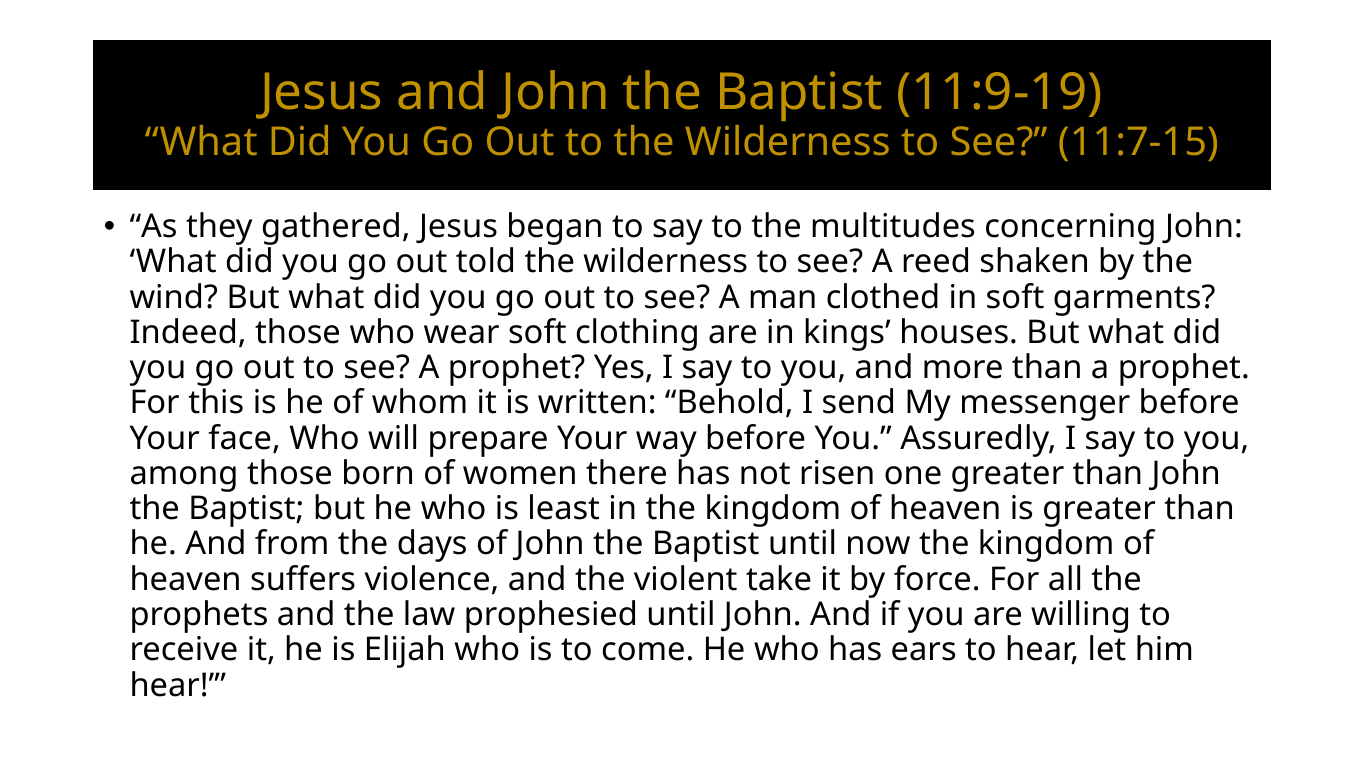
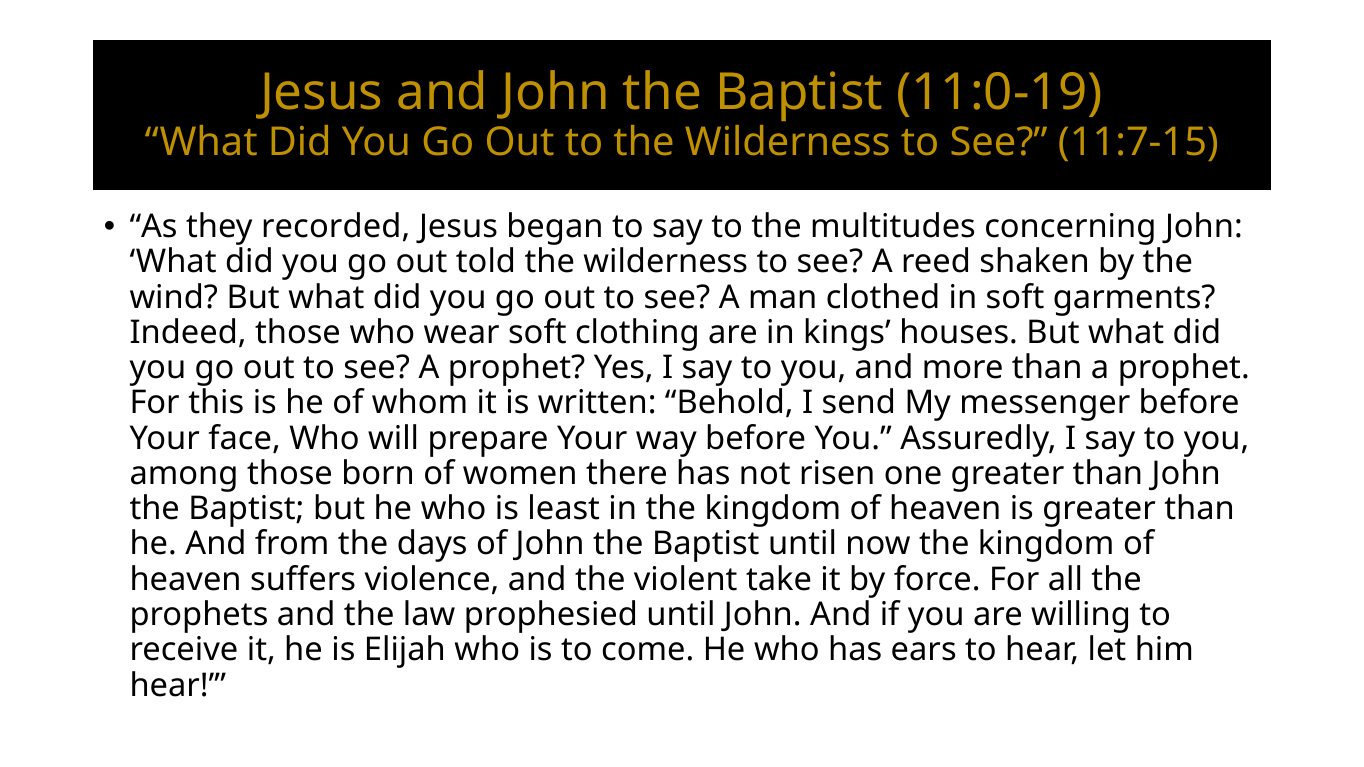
11:9-19: 11:9-19 -> 11:0-19 (1000, 93)
gathered: gathered -> recorded (336, 227)
